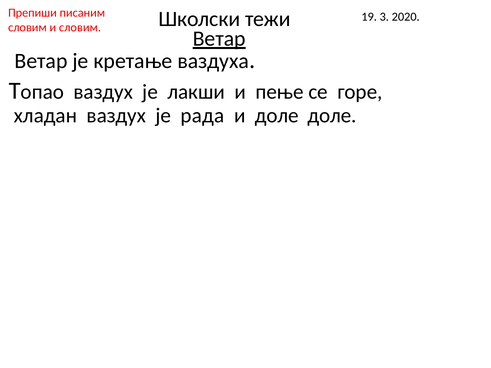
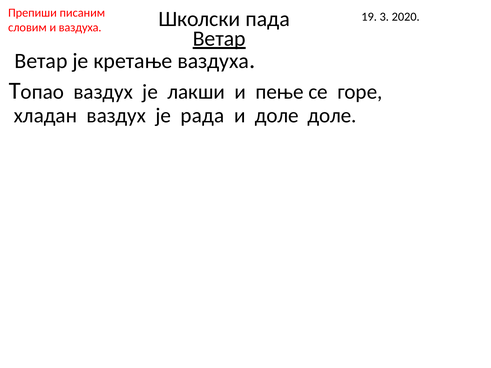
тежи: тежи -> пада (268, 19)
и словим: словим -> ваздуха (80, 27)
